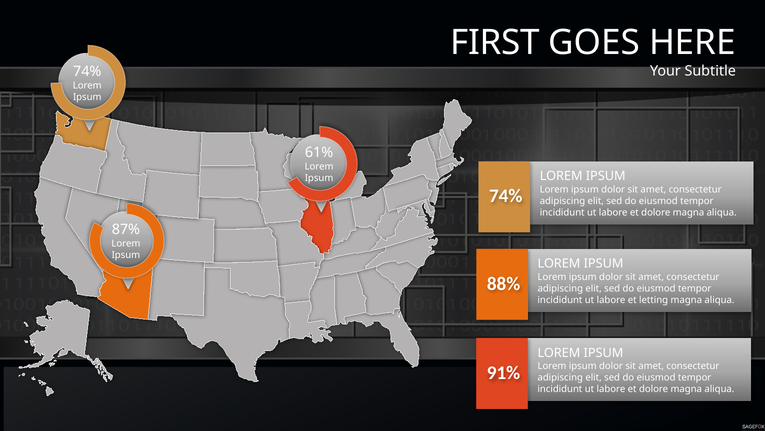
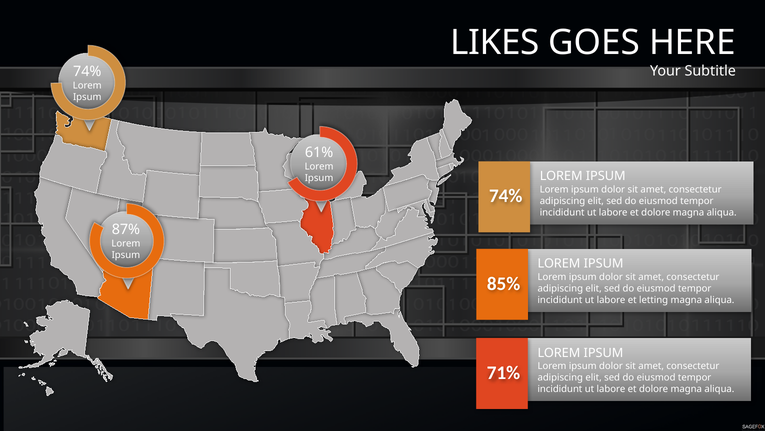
FIRST: FIRST -> LIKES (495, 42)
88%: 88% -> 85% (504, 283)
91%: 91% -> 71% (504, 372)
